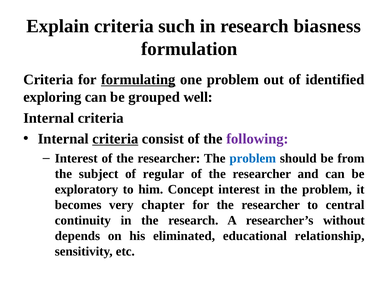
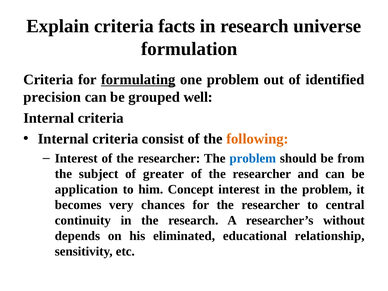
such: such -> facts (177, 26)
biasness: biasness -> universe (327, 26)
exploring: exploring -> precision (52, 97)
criteria underline: present -> none (115, 139)
following colour: purple -> orange (257, 139)
regular: regular -> greater (163, 174)
exploratory: exploratory -> application (86, 189)
chapter: chapter -> chances (163, 205)
